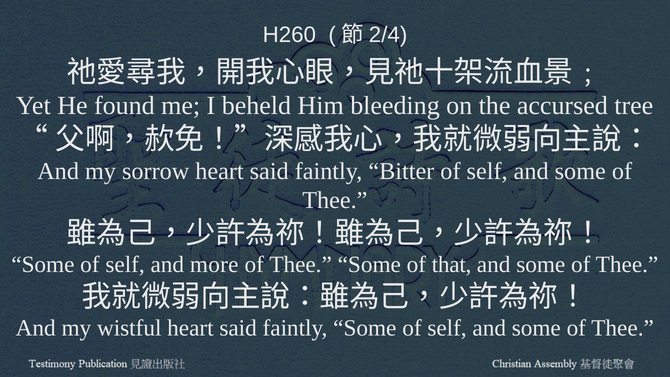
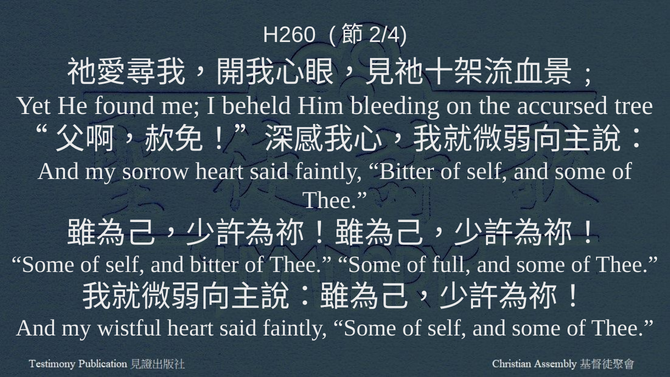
and more: more -> bitter (214, 265)
that: that -> full (451, 265)
